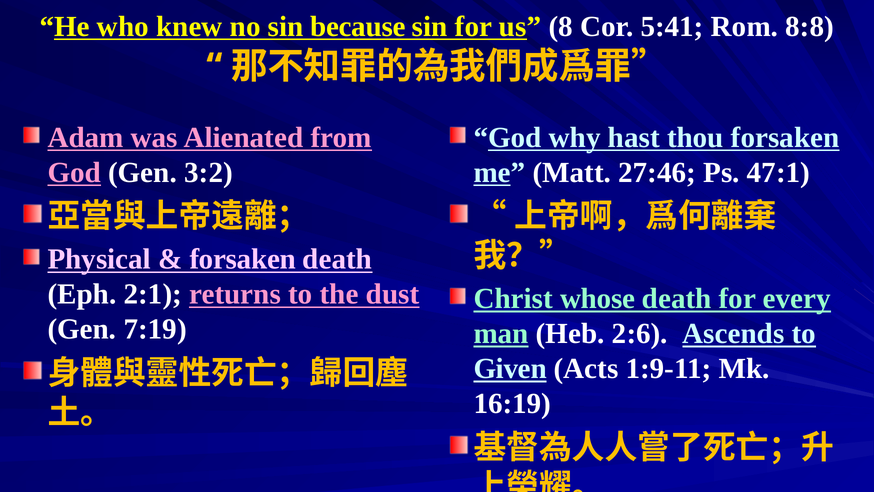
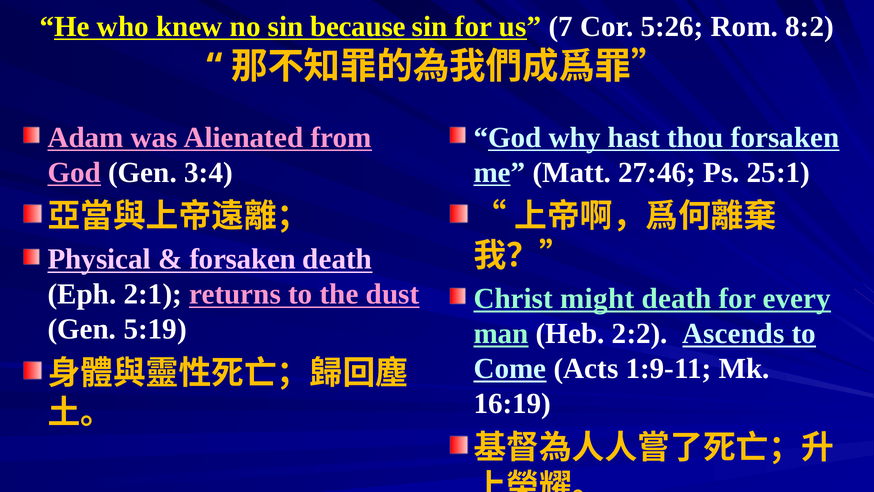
8: 8 -> 7 (561, 27)
5:41: 5:41 -> 5:26 (672, 27)
8:8: 8:8 -> 8:2 (810, 27)
3:2: 3:2 -> 3:4 (209, 172)
47:1: 47:1 -> 25:1 (778, 172)
whose: whose -> might (597, 298)
7:19: 7:19 -> 5:19 (155, 329)
2:6: 2:6 -> 2:2 (640, 333)
Given: Given -> Come (510, 368)
